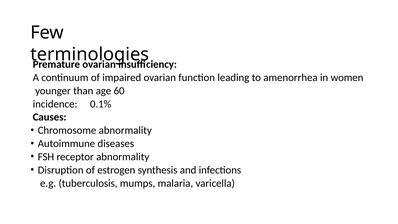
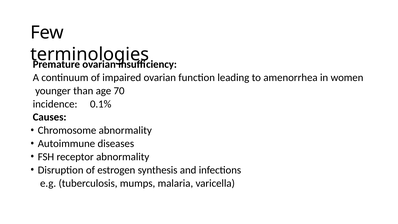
60: 60 -> 70 (119, 91)
